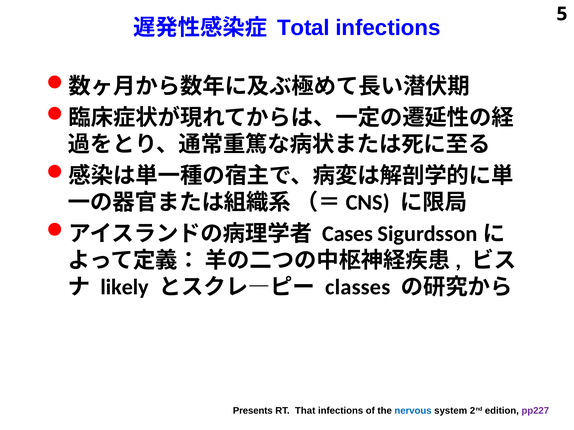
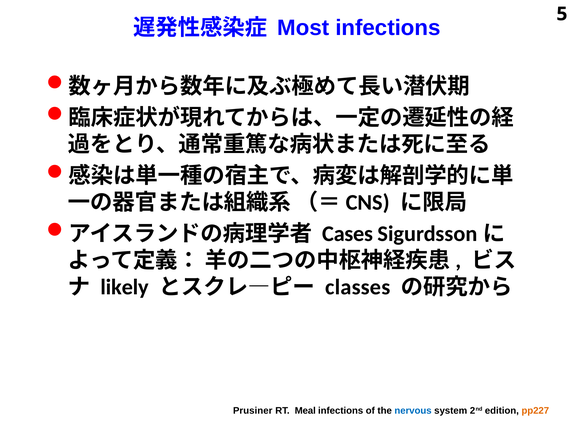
Total: Total -> Most (303, 28)
Presents: Presents -> Prusiner (253, 411)
That: That -> Meal (305, 411)
pp227 colour: purple -> orange (535, 411)
